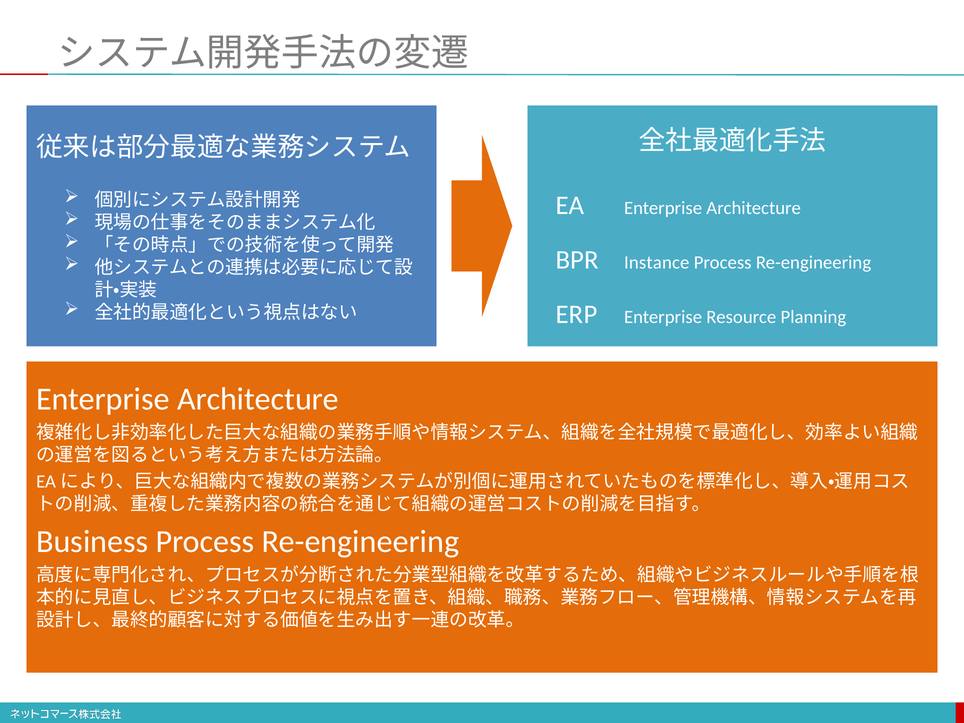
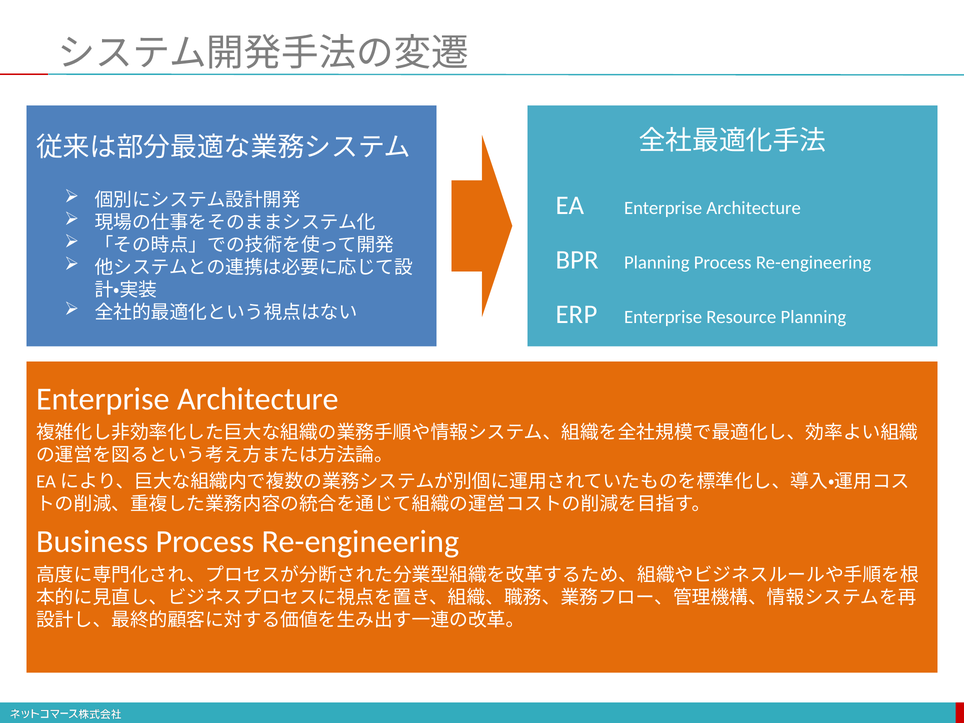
BPR Instance: Instance -> Planning (657, 263)
